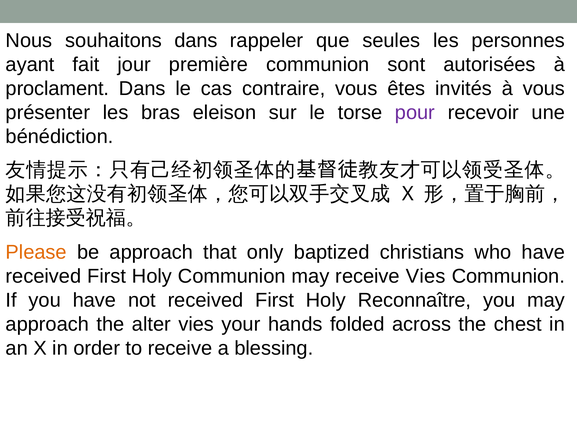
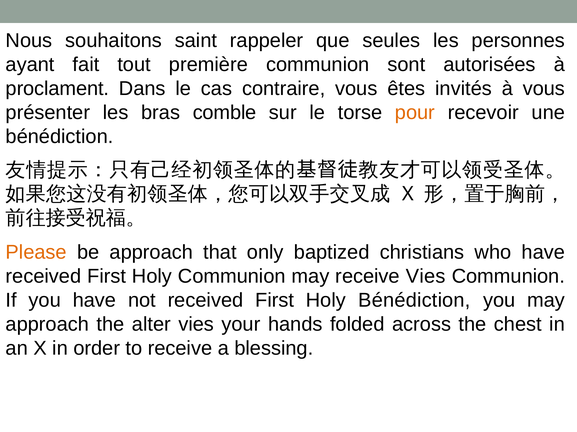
souhaitons dans: dans -> saint (196, 41)
jour: jour -> tout (134, 65)
eleison: eleison -> comble (225, 113)
pour colour: purple -> orange (415, 113)
Holy Reconnaître: Reconnaître -> Bénédiction (414, 301)
